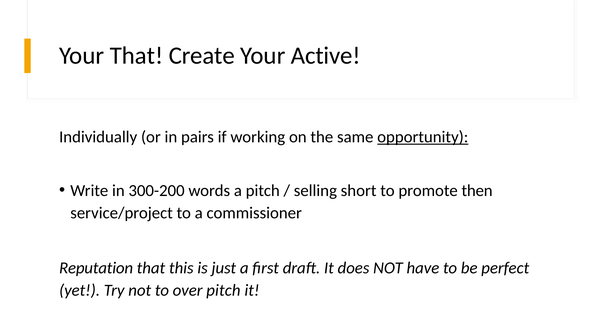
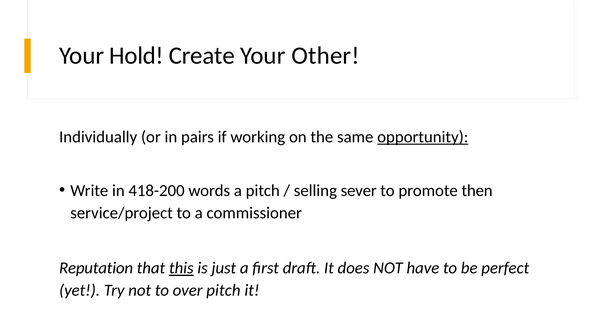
Your That: That -> Hold (137, 56)
Active: Active -> Other (326, 56)
300-200: 300-200 -> 418-200 (157, 191)
short: short -> sever (359, 191)
this underline: none -> present (181, 268)
